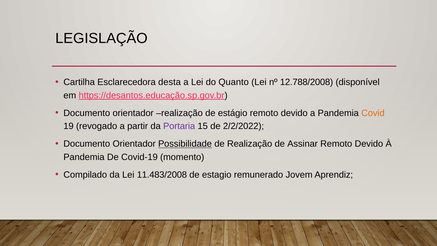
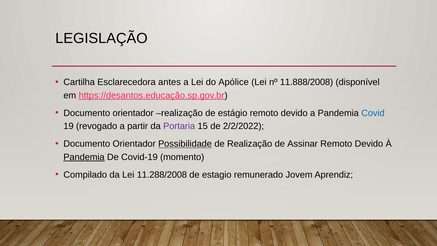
desta: desta -> antes (170, 82)
Quanto: Quanto -> Apólice (234, 82)
12.788/2008: 12.788/2008 -> 11.888/2008 (307, 82)
Covid colour: orange -> blue (373, 113)
Pandemia underline: none -> present (84, 157)
11.483/2008: 11.483/2008 -> 11.288/2008 (162, 175)
